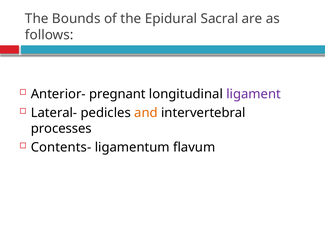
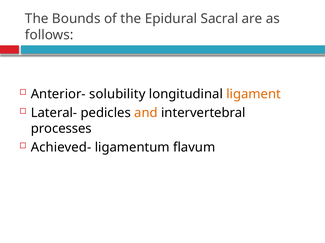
pregnant: pregnant -> solubility (117, 94)
ligament colour: purple -> orange (254, 94)
Contents-: Contents- -> Achieved- (61, 148)
